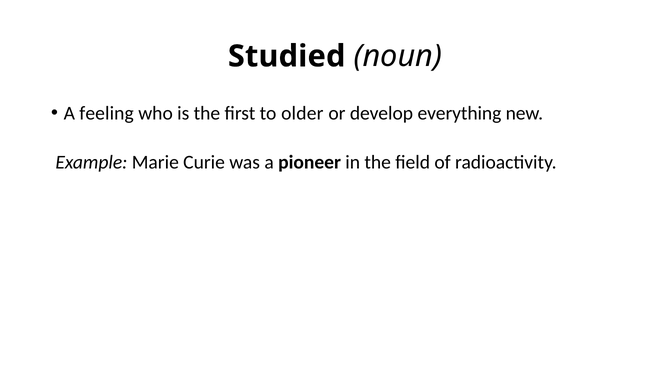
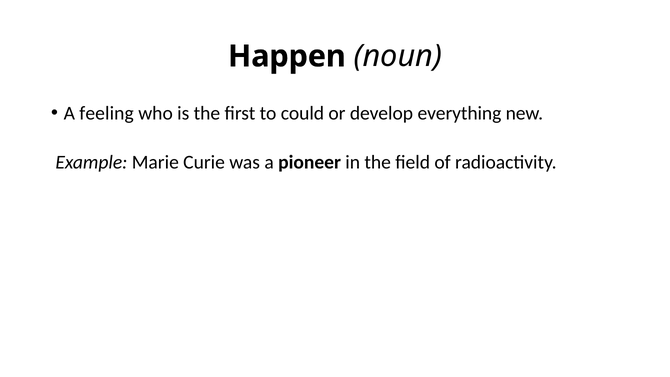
Studied: Studied -> Happen (287, 56)
older: older -> could (302, 113)
